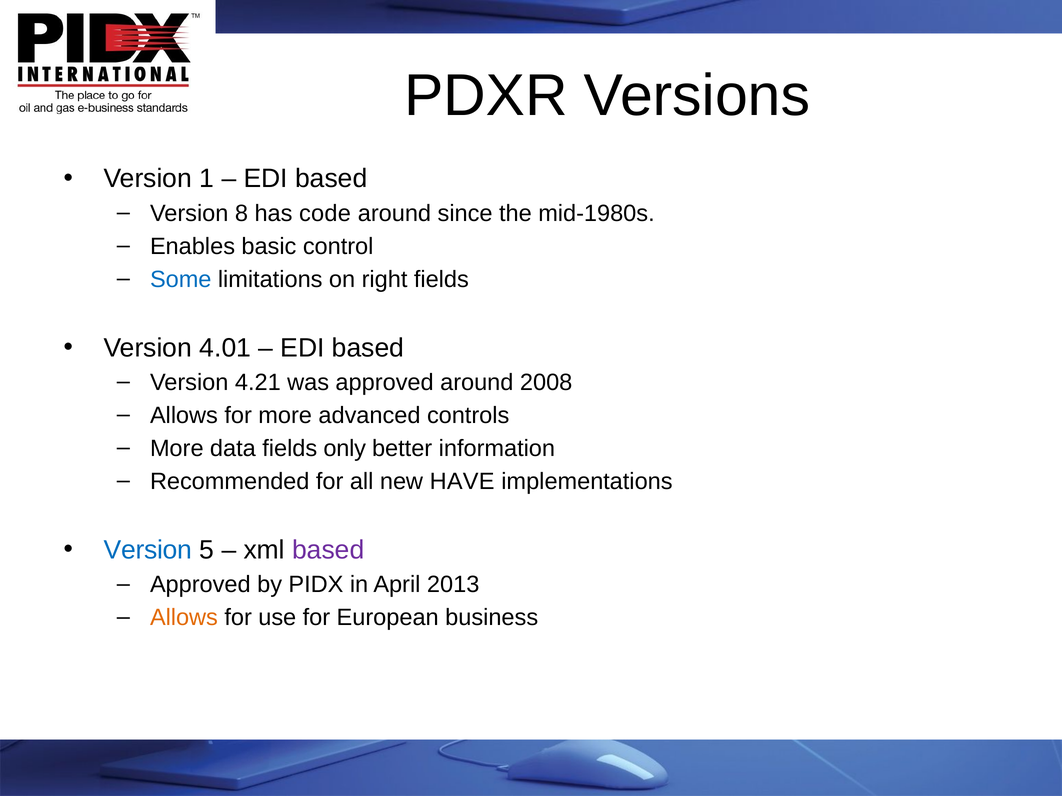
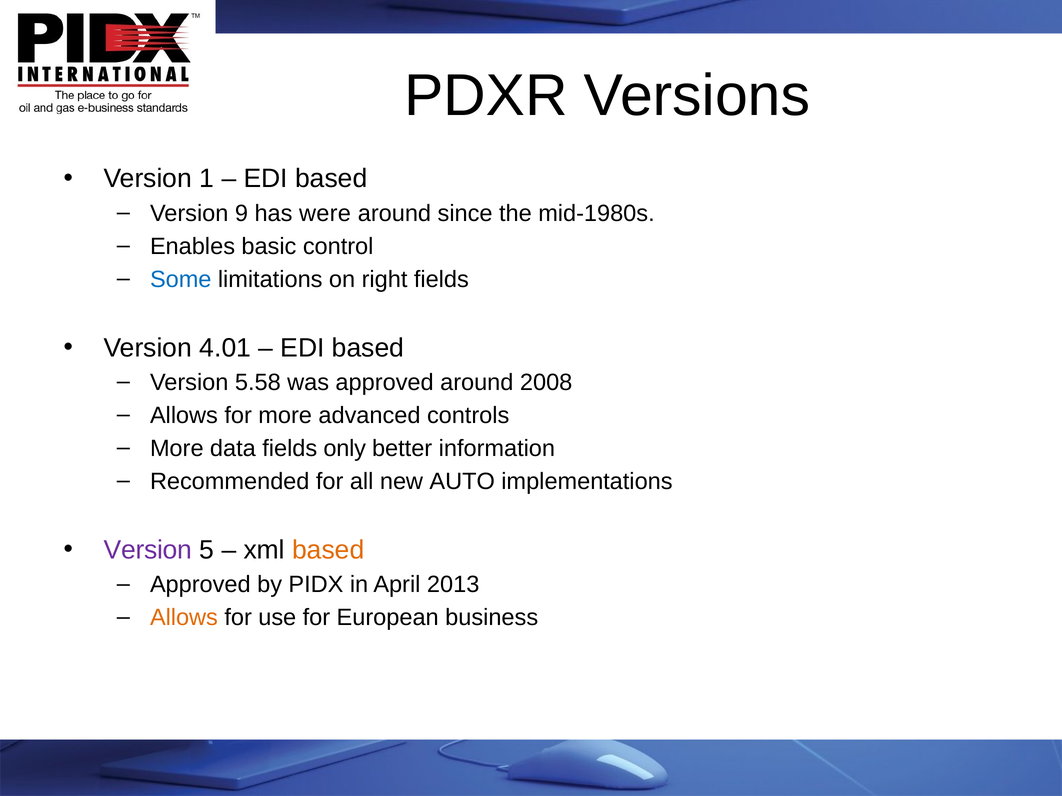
8: 8 -> 9 (241, 213)
code: code -> were (325, 213)
4.21: 4.21 -> 5.58 (258, 383)
HAVE: HAVE -> AUTO (462, 482)
Version colour: blue -> purple (148, 550)
based colour: purple -> orange (328, 550)
